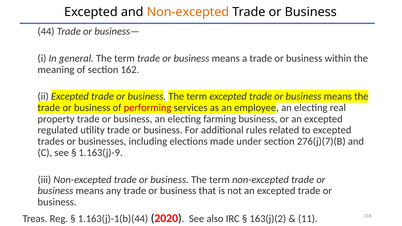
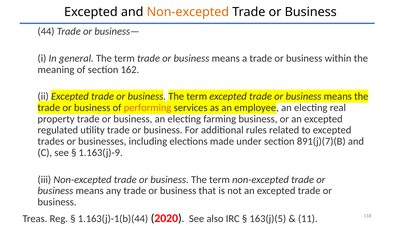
performing colour: red -> orange (148, 108)
276(j)(7)(B: 276(j)(7)(B -> 891(j)(7)(B (321, 142)
163(j)(2: 163(j)(2 -> 163(j)(5 (268, 219)
